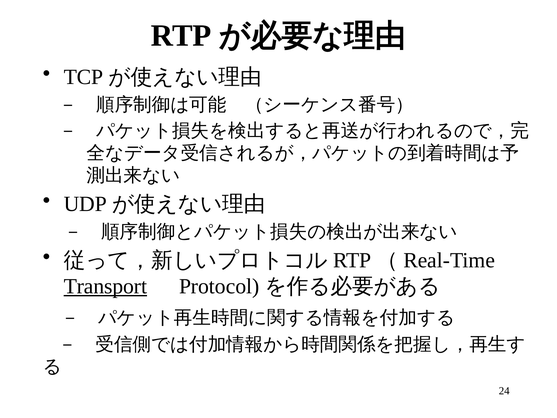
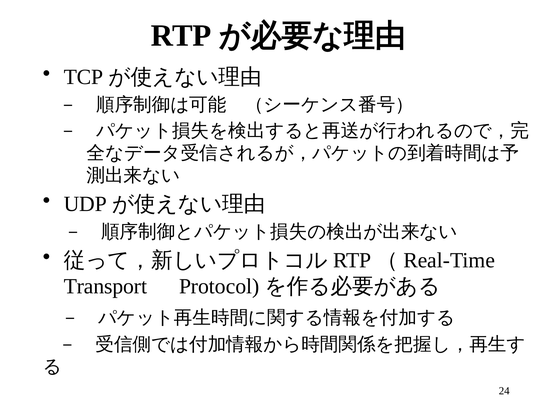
Transport underline: present -> none (105, 286)
